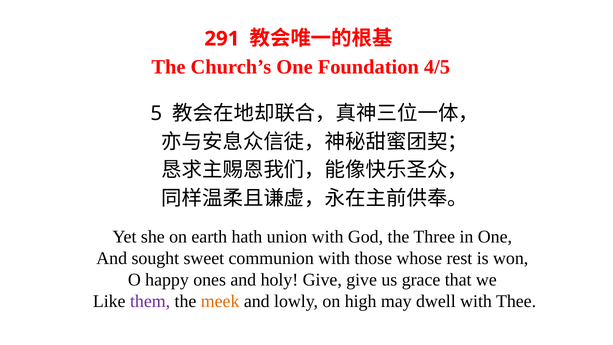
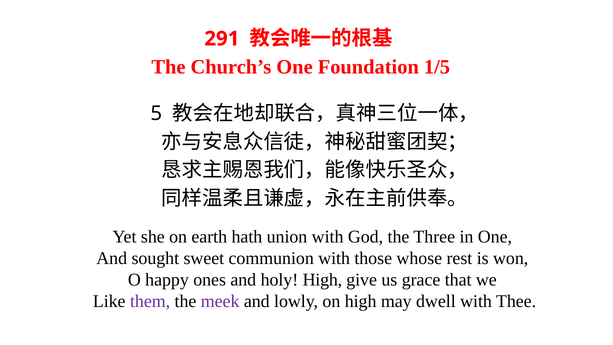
4/5: 4/5 -> 1/5 (437, 67)
holy Give: Give -> High (322, 280)
meek colour: orange -> purple (220, 301)
